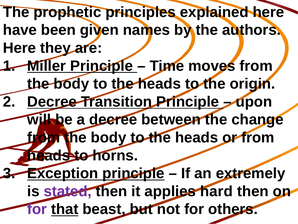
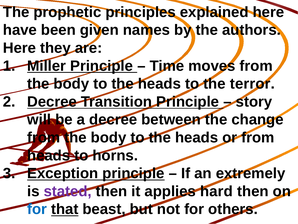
origin: origin -> terror (252, 84)
upon: upon -> story (254, 102)
for colour: purple -> blue (37, 209)
